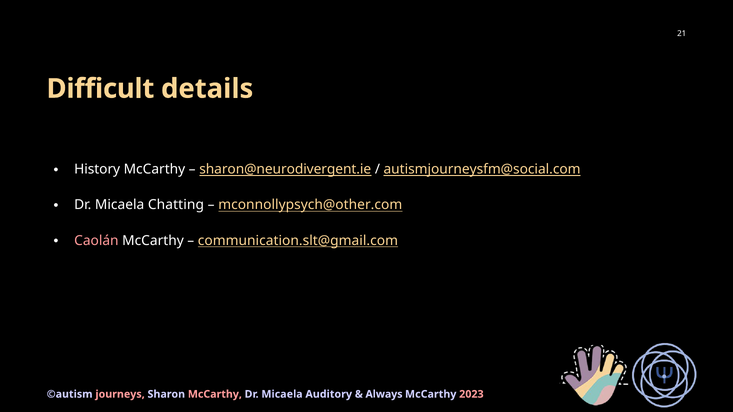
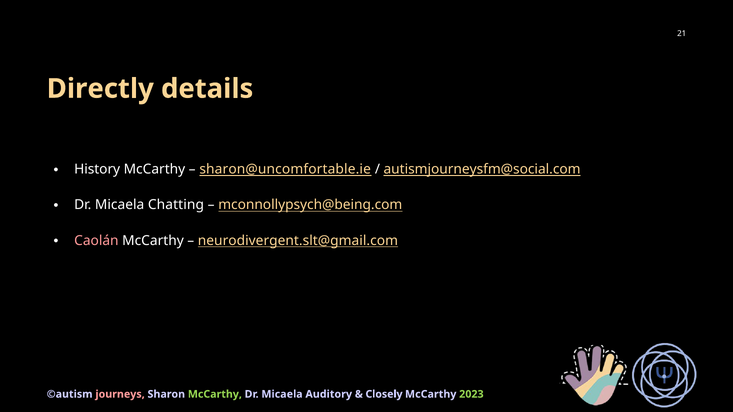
Difficult: Difficult -> Directly (100, 89)
sharon@neurodivergent.ie: sharon@neurodivergent.ie -> sharon@uncomfortable.ie (285, 169)
mconnollypsych@other.com: mconnollypsych@other.com -> mconnollypsych@being.com (310, 205)
communication.slt@gmail.com: communication.slt@gmail.com -> neurodivergent.slt@gmail.com (298, 241)
McCarthy colour: pink -> light green (215, 394)
Always: Always -> Closely (384, 394)
2023 colour: pink -> light green (471, 394)
